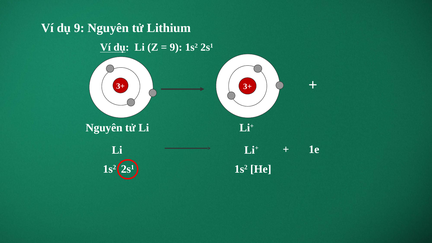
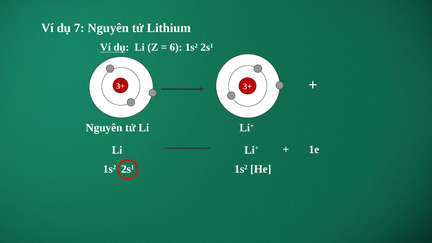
dụ 9: 9 -> 7 (79, 28)
9: 9 -> 6 (176, 47)
